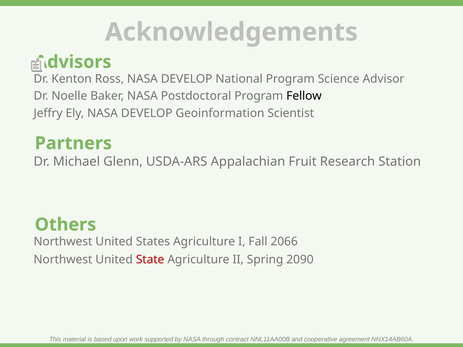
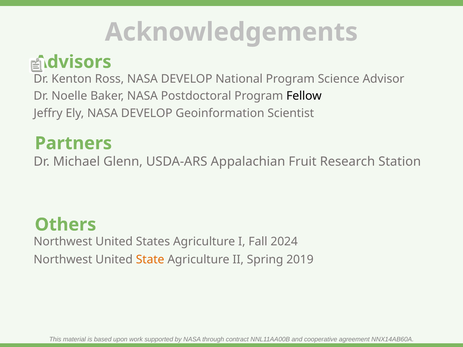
2066: 2066 -> 2024 (284, 242)
State colour: red -> orange (150, 260)
2090: 2090 -> 2019 (300, 260)
